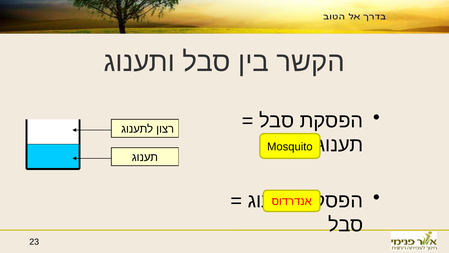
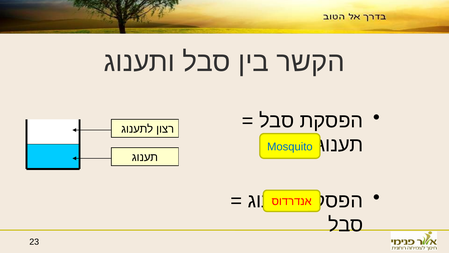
Mosquito colour: black -> blue (290, 146)
